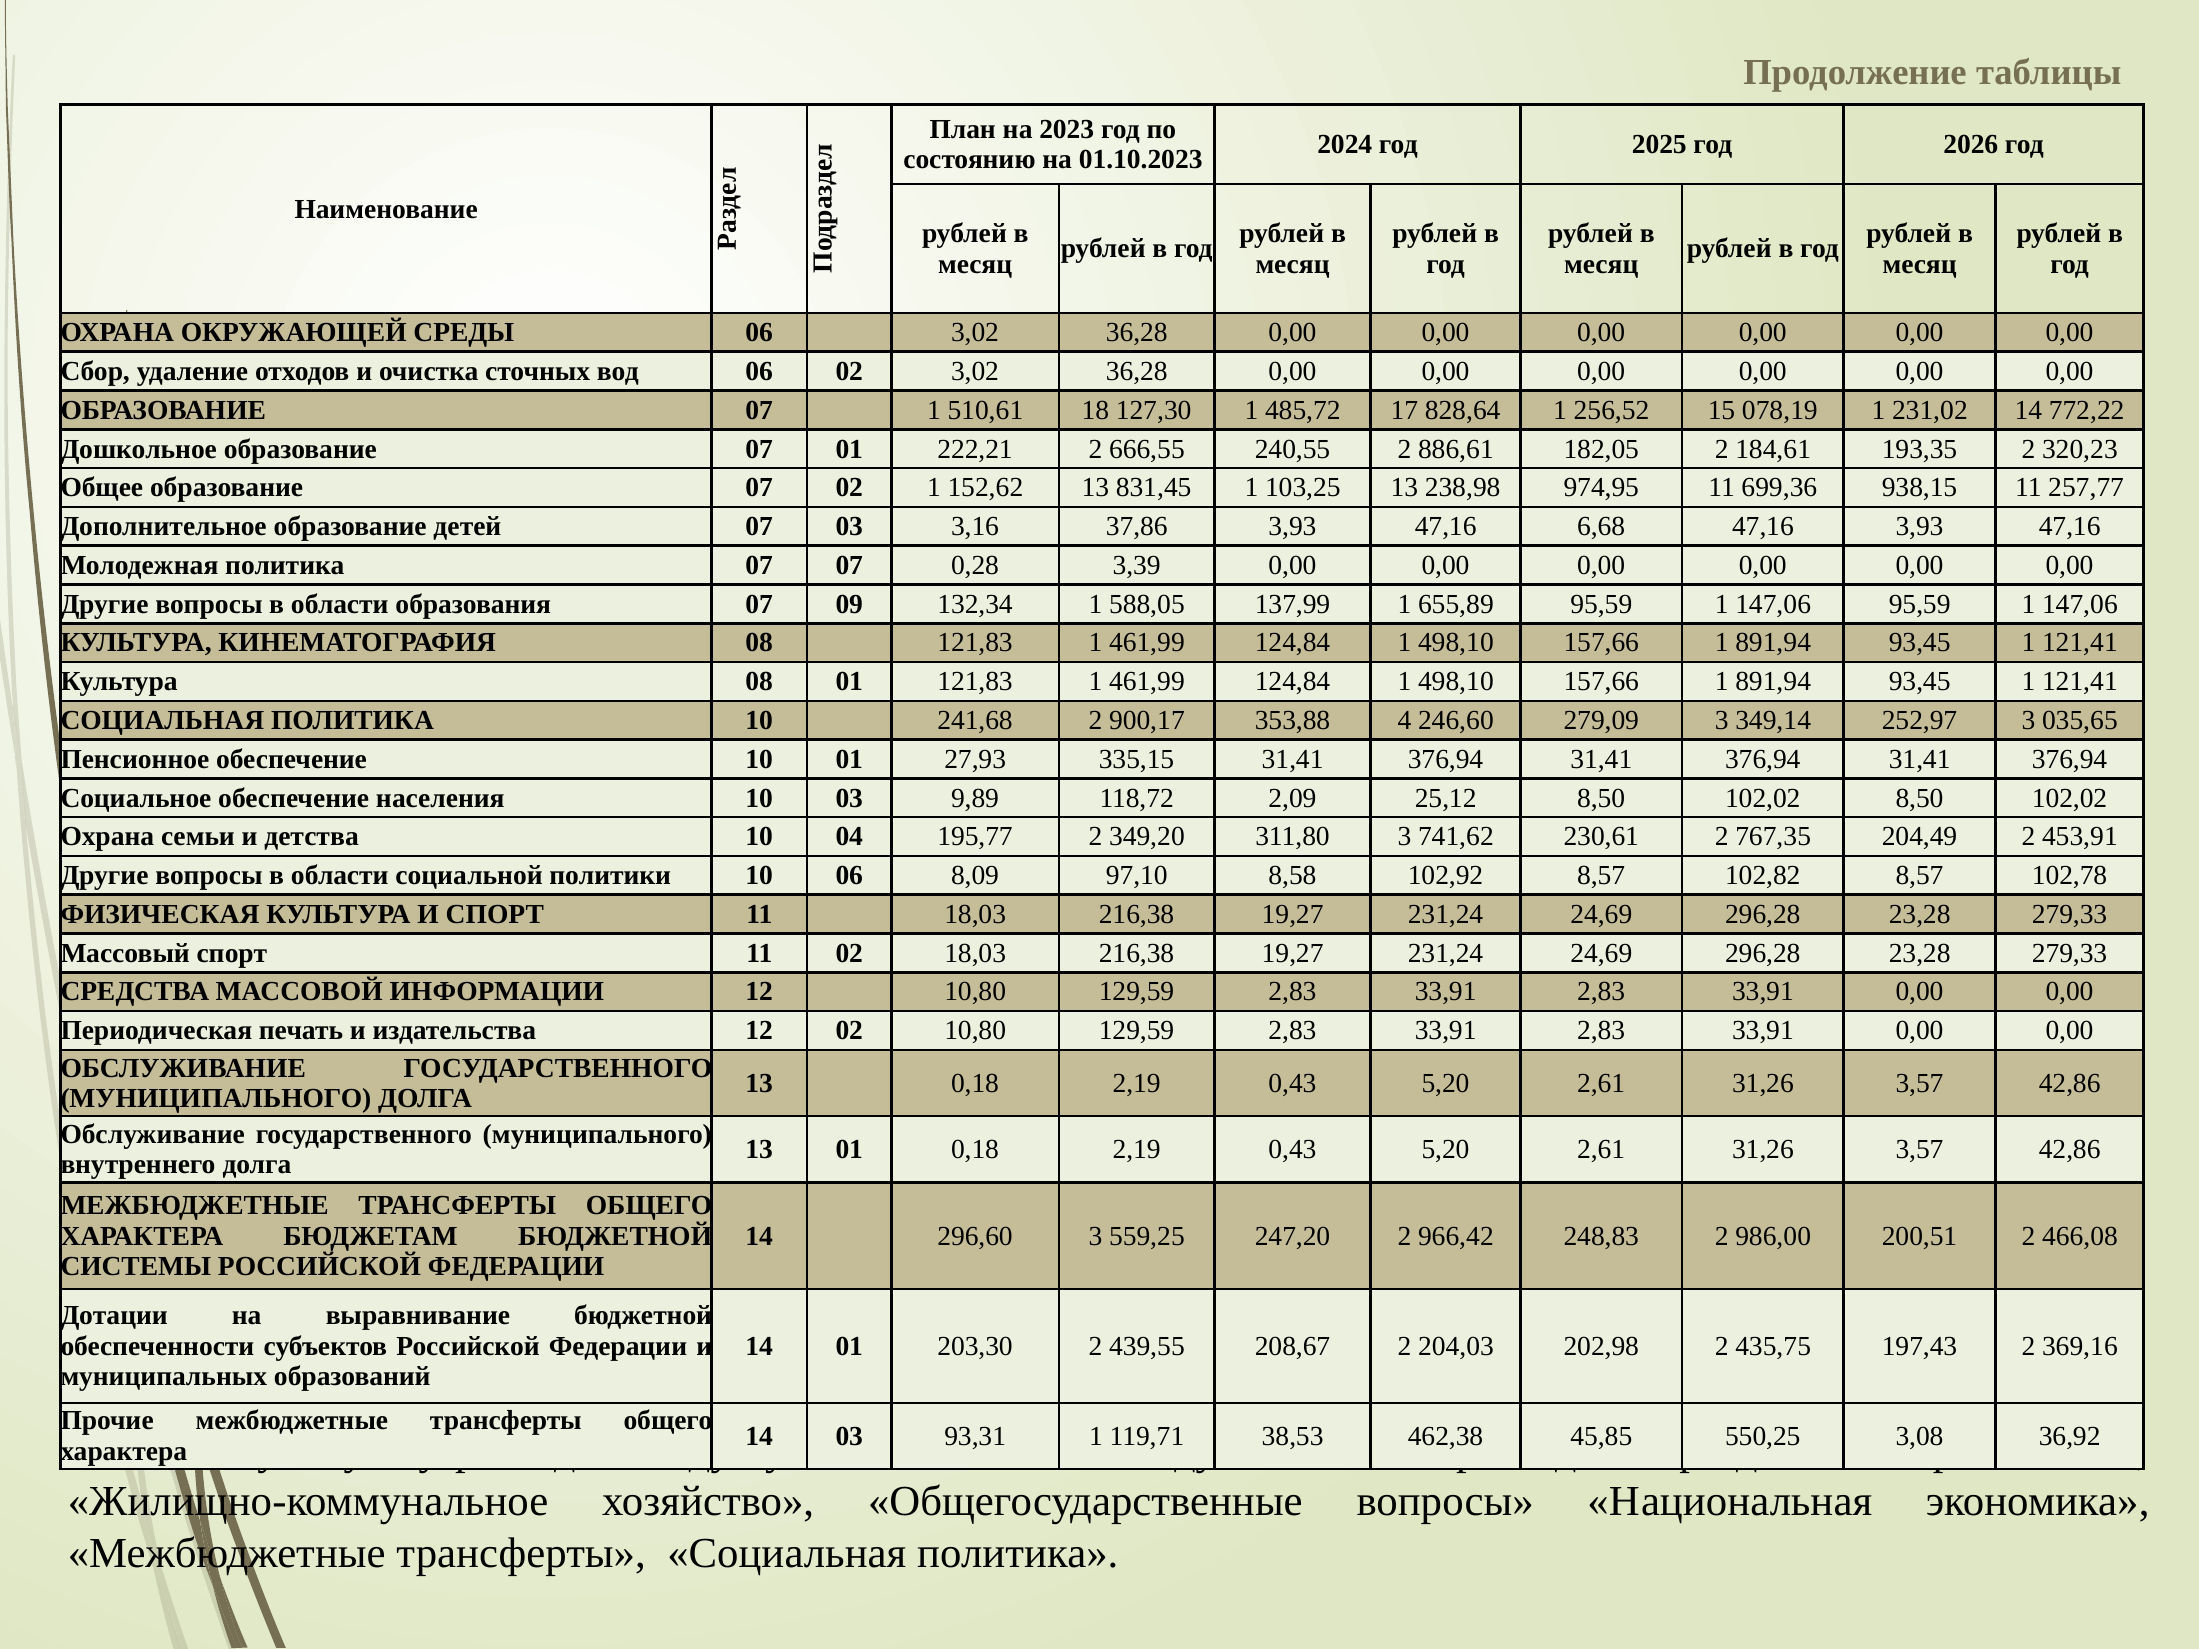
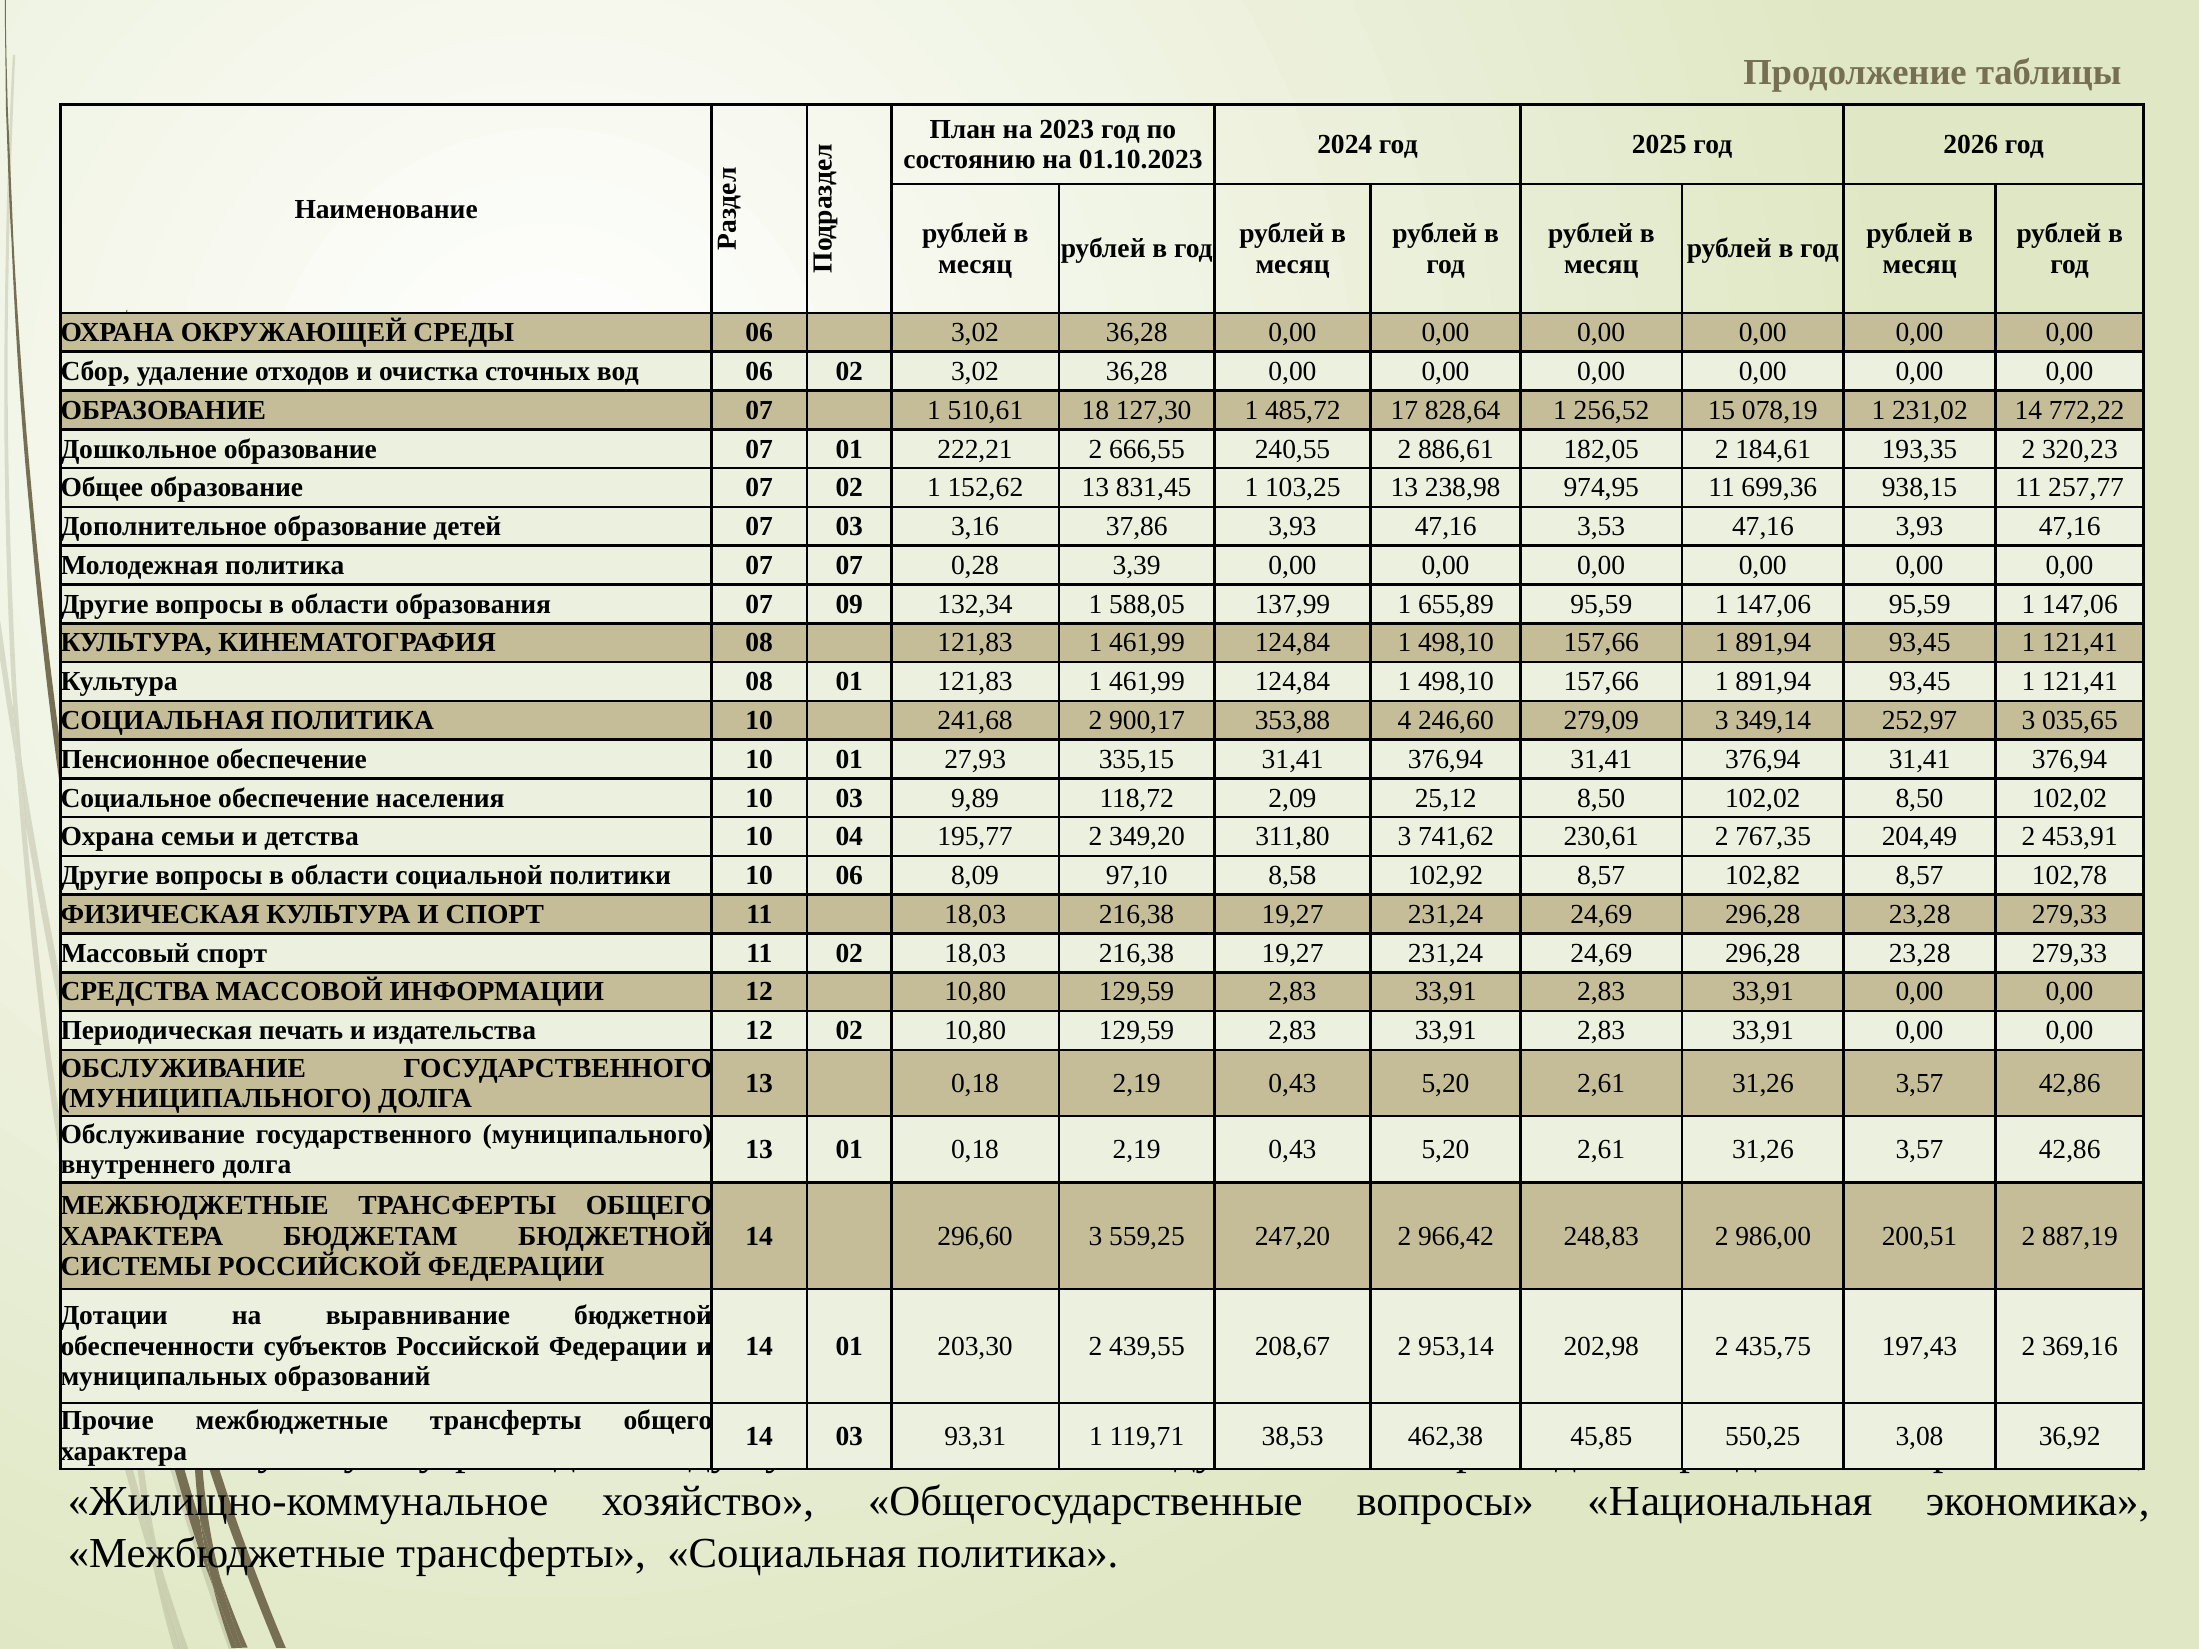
6,68: 6,68 -> 3,53 (1601, 527)
466,08: 466,08 -> 887,19 (2080, 1236)
204,03: 204,03 -> 953,14 (1456, 1346)
